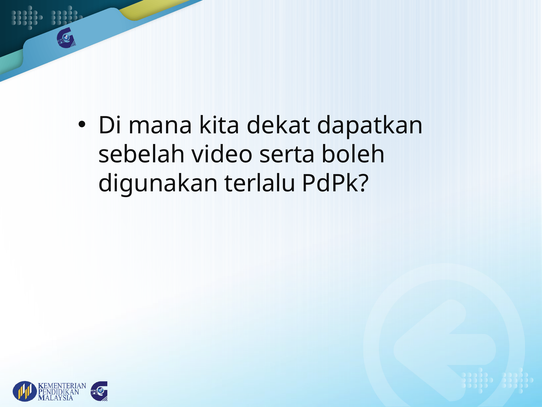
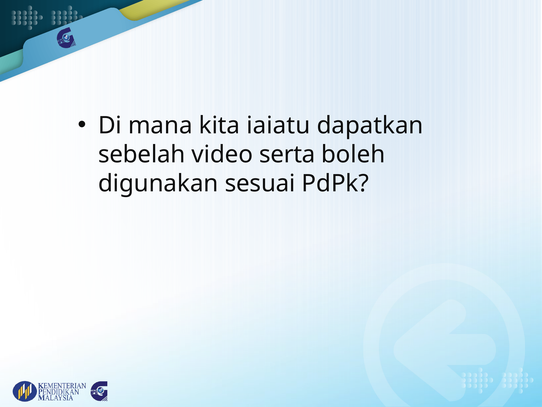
dekat: dekat -> iaiatu (278, 125)
terlalu: terlalu -> sesuai (260, 183)
